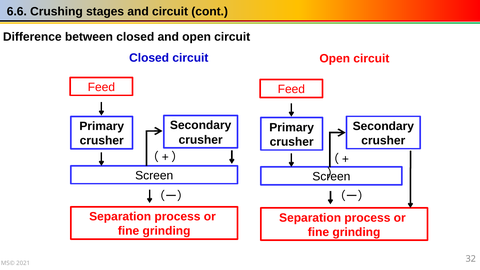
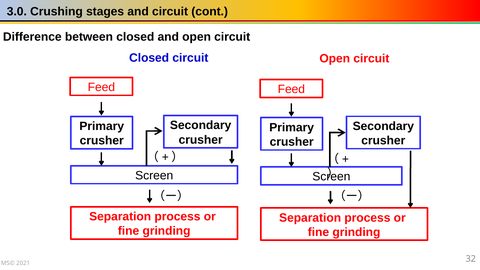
6.6: 6.6 -> 3.0 (17, 11)
